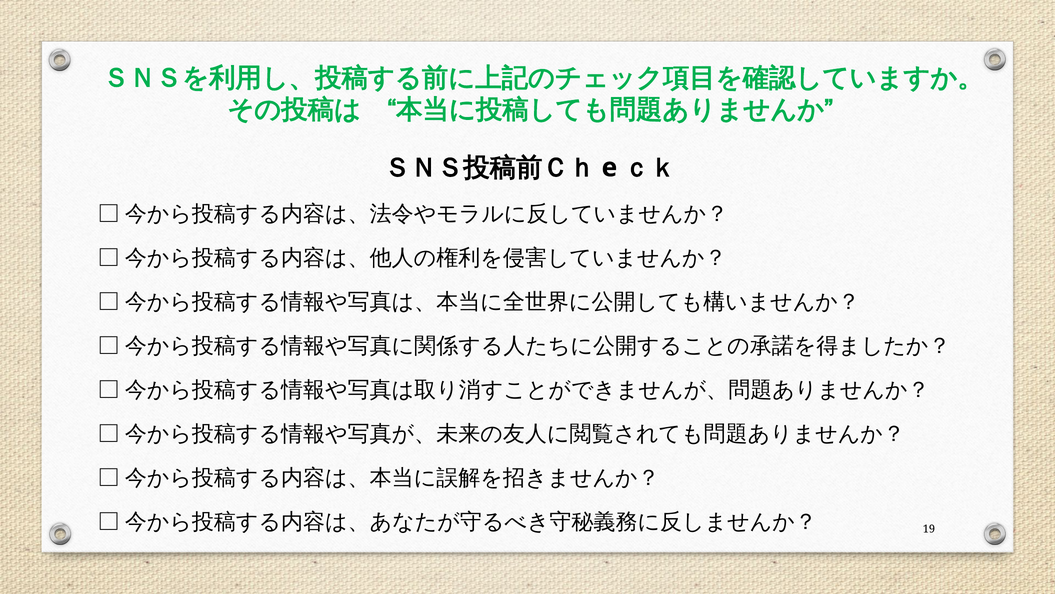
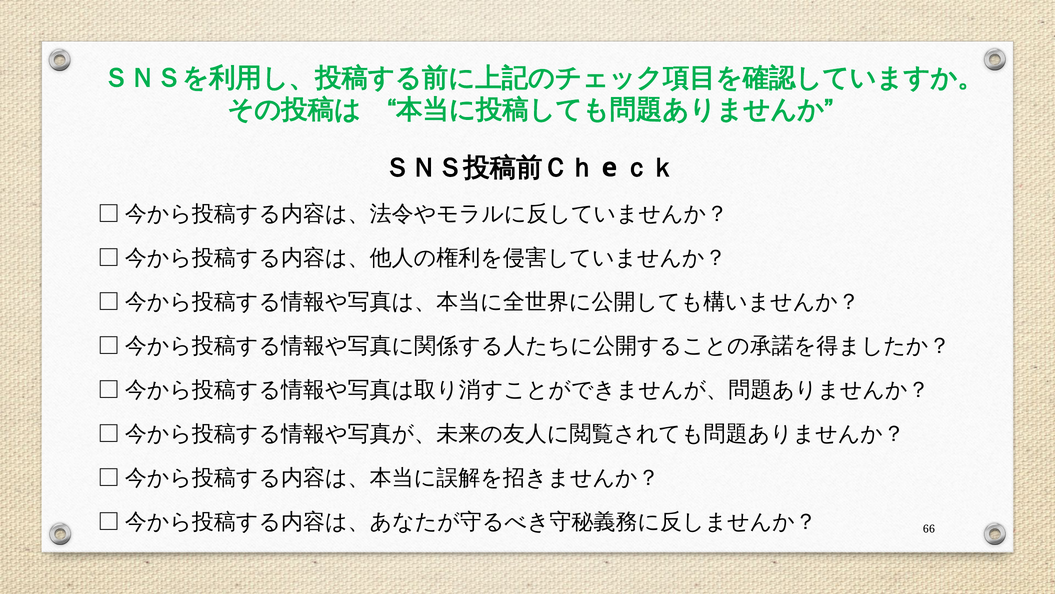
19: 19 -> 66 (929, 528)
